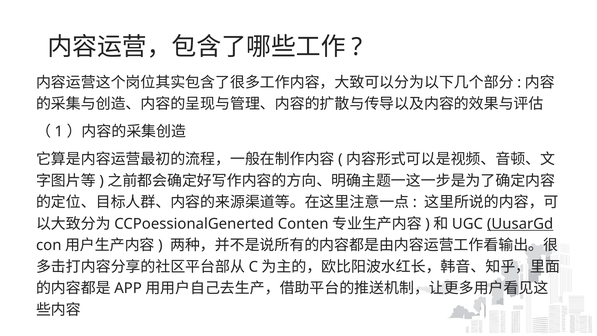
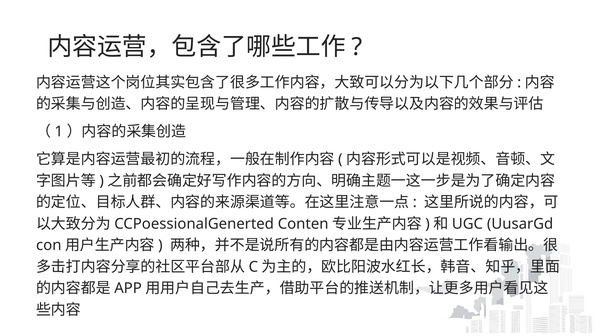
UusarGd underline: present -> none (520, 224)
